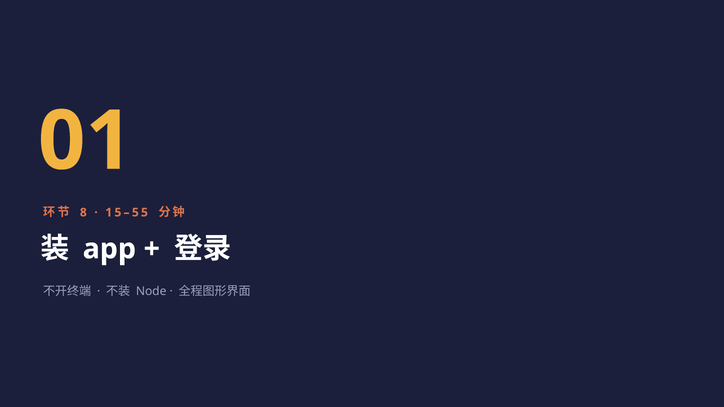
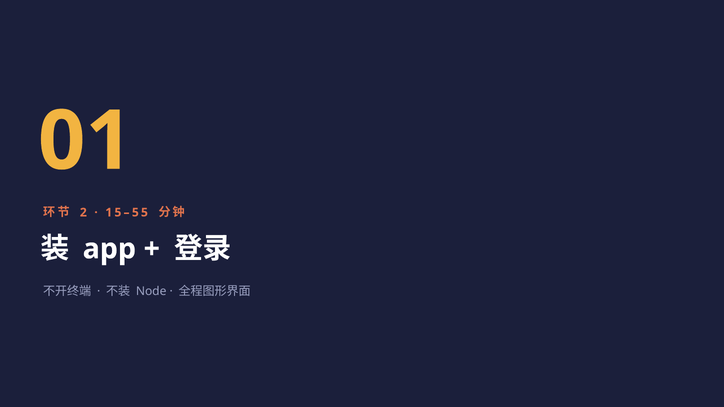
8: 8 -> 2 (83, 213)
